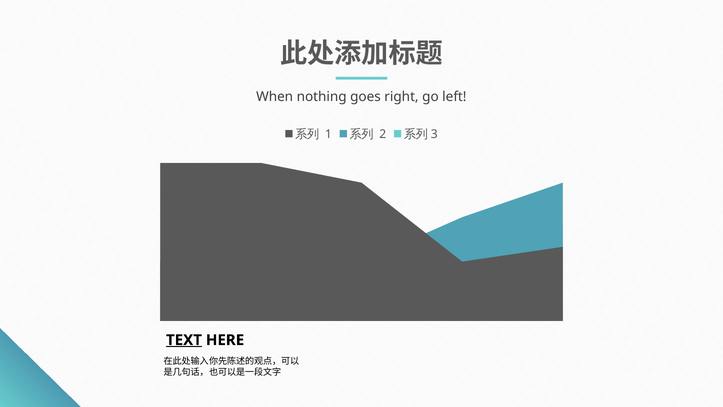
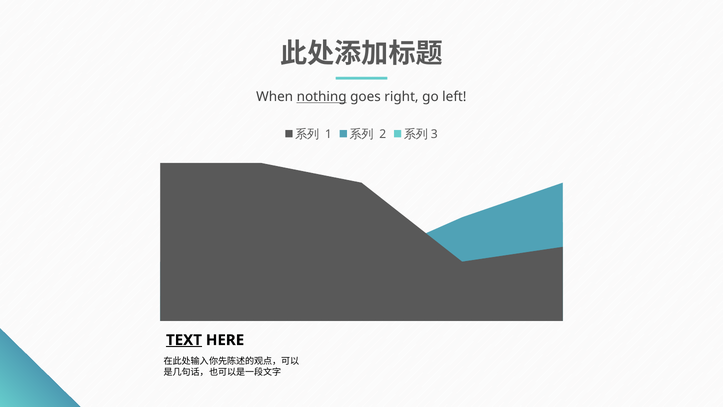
nothing underline: none -> present (322, 97)
